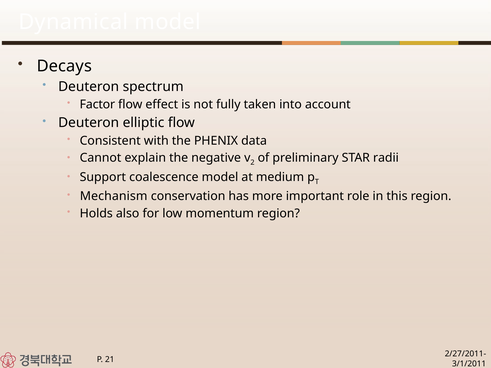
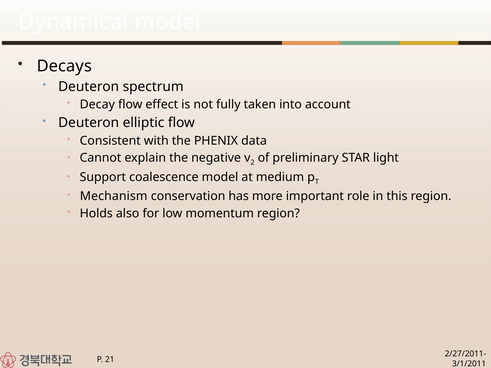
Factor: Factor -> Decay (97, 104)
radii: radii -> light (386, 158)
